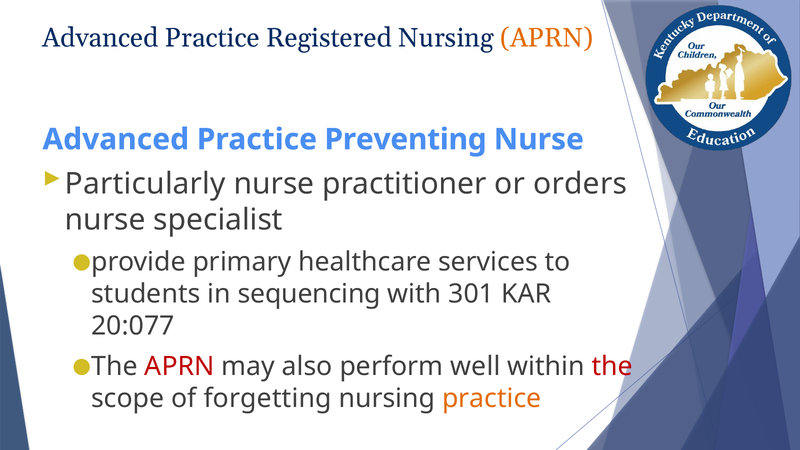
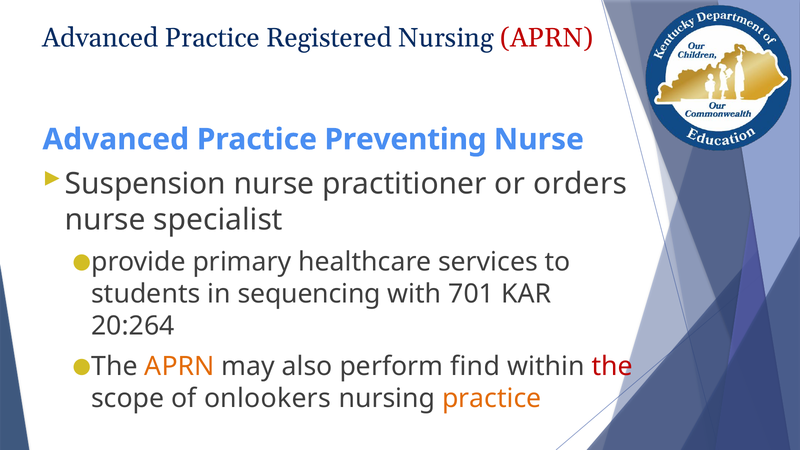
APRN colour: orange -> red (547, 38)
Particularly: Particularly -> Suspension (145, 184)
301: 301 -> 701 (471, 294)
20:077: 20:077 -> 20:264 (133, 326)
APRN colour: red -> orange (180, 366)
well: well -> find (475, 366)
forgetting: forgetting -> onlookers (268, 398)
